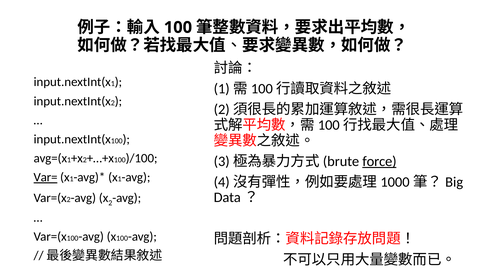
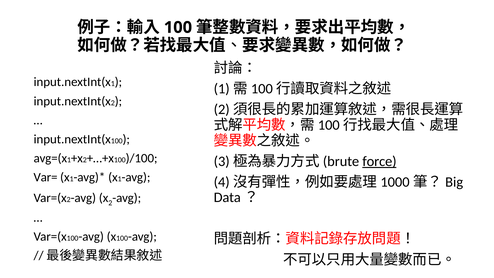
Var= underline: present -> none (46, 177)
